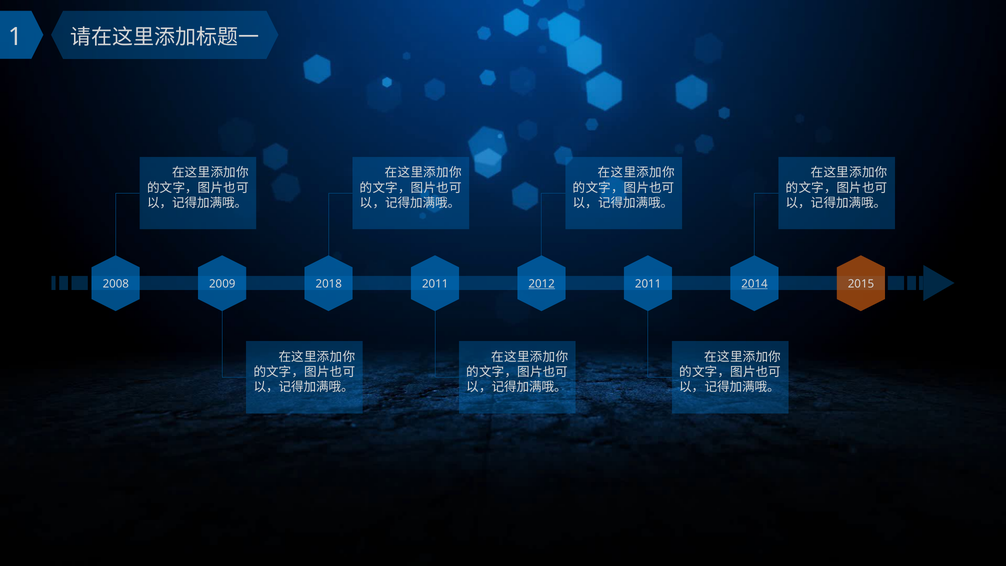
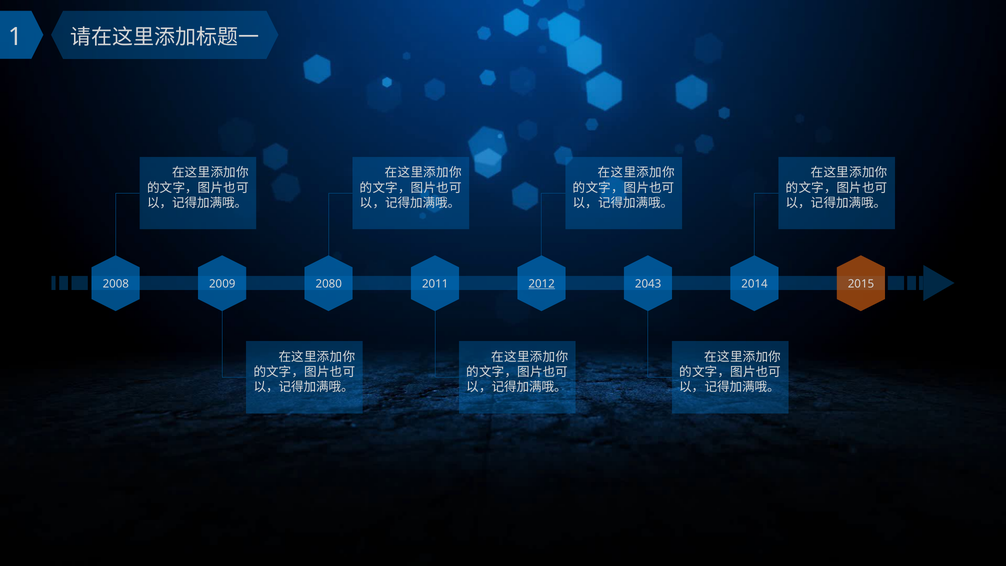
2018: 2018 -> 2080 (329, 284)
2011: 2011 -> 2043 (648, 284)
2014 underline: present -> none (755, 284)
